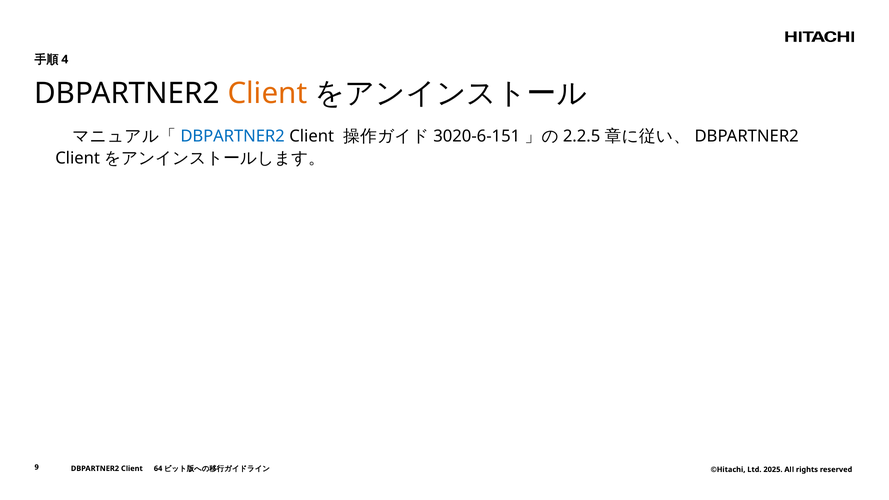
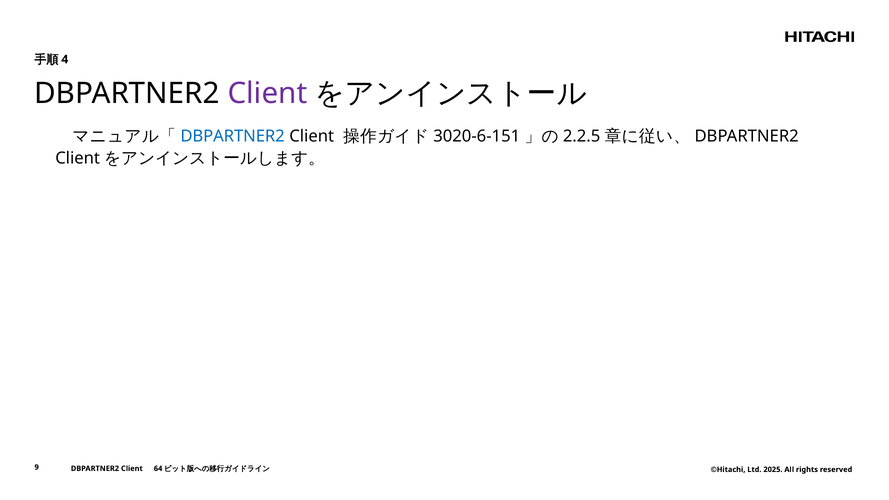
Client colour: orange -> purple (267, 93)
